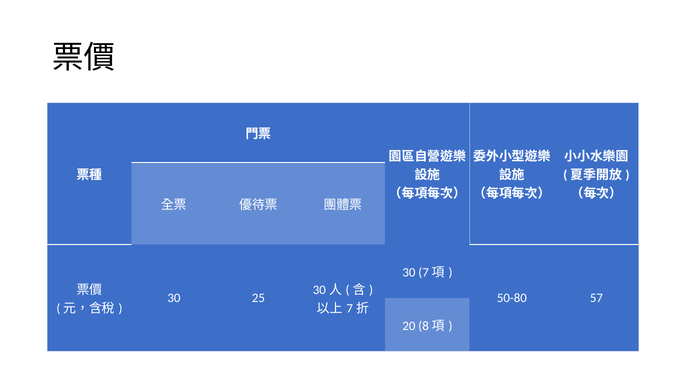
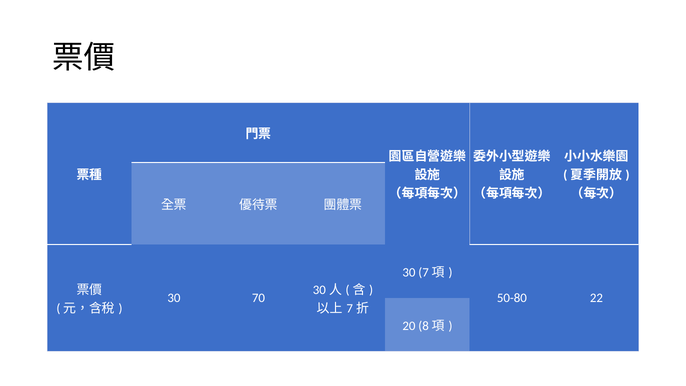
25: 25 -> 70 (258, 298)
57: 57 -> 22 (596, 298)
